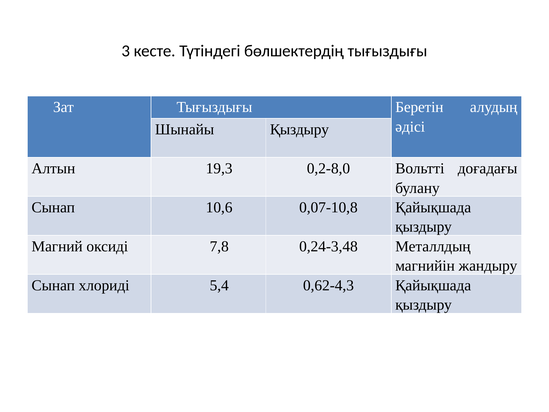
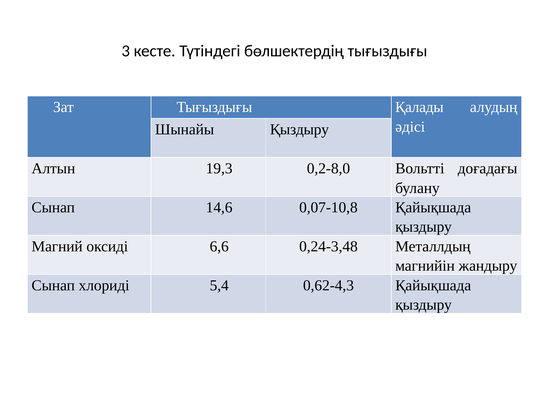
Беретін: Беретін -> Қалады (419, 107)
10,6: 10,6 -> 14,6 (219, 207)
7,8: 7,8 -> 6,6 (219, 246)
